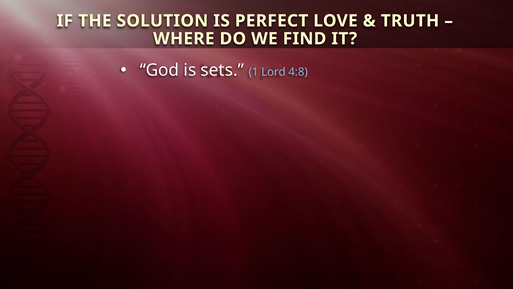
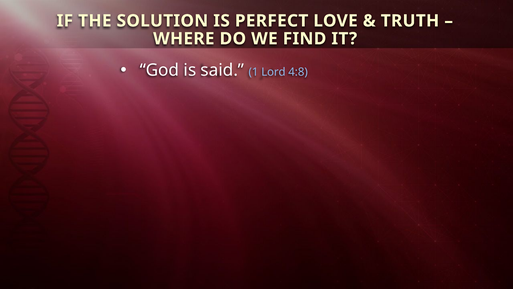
sets: sets -> said (222, 70)
